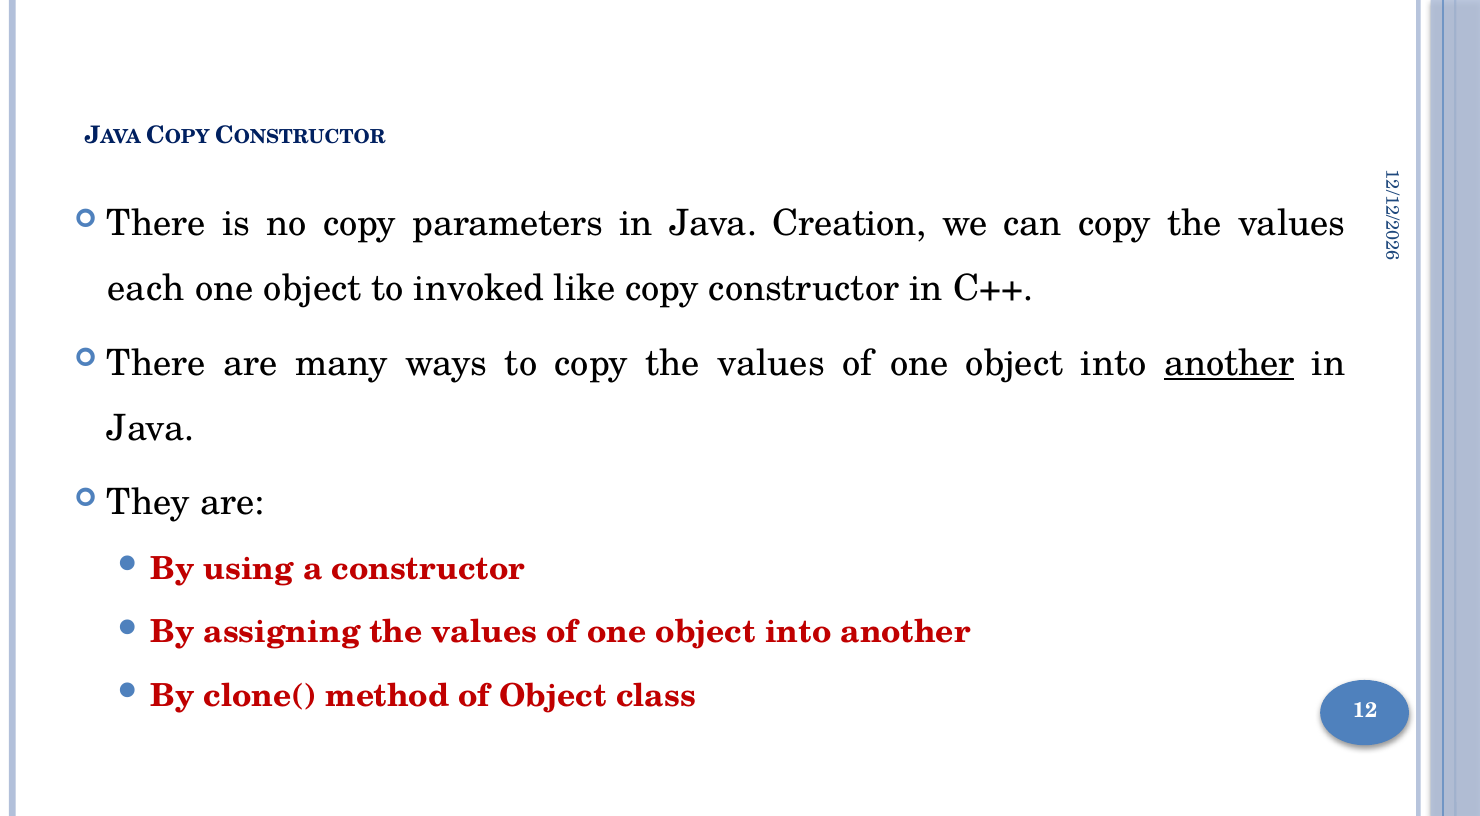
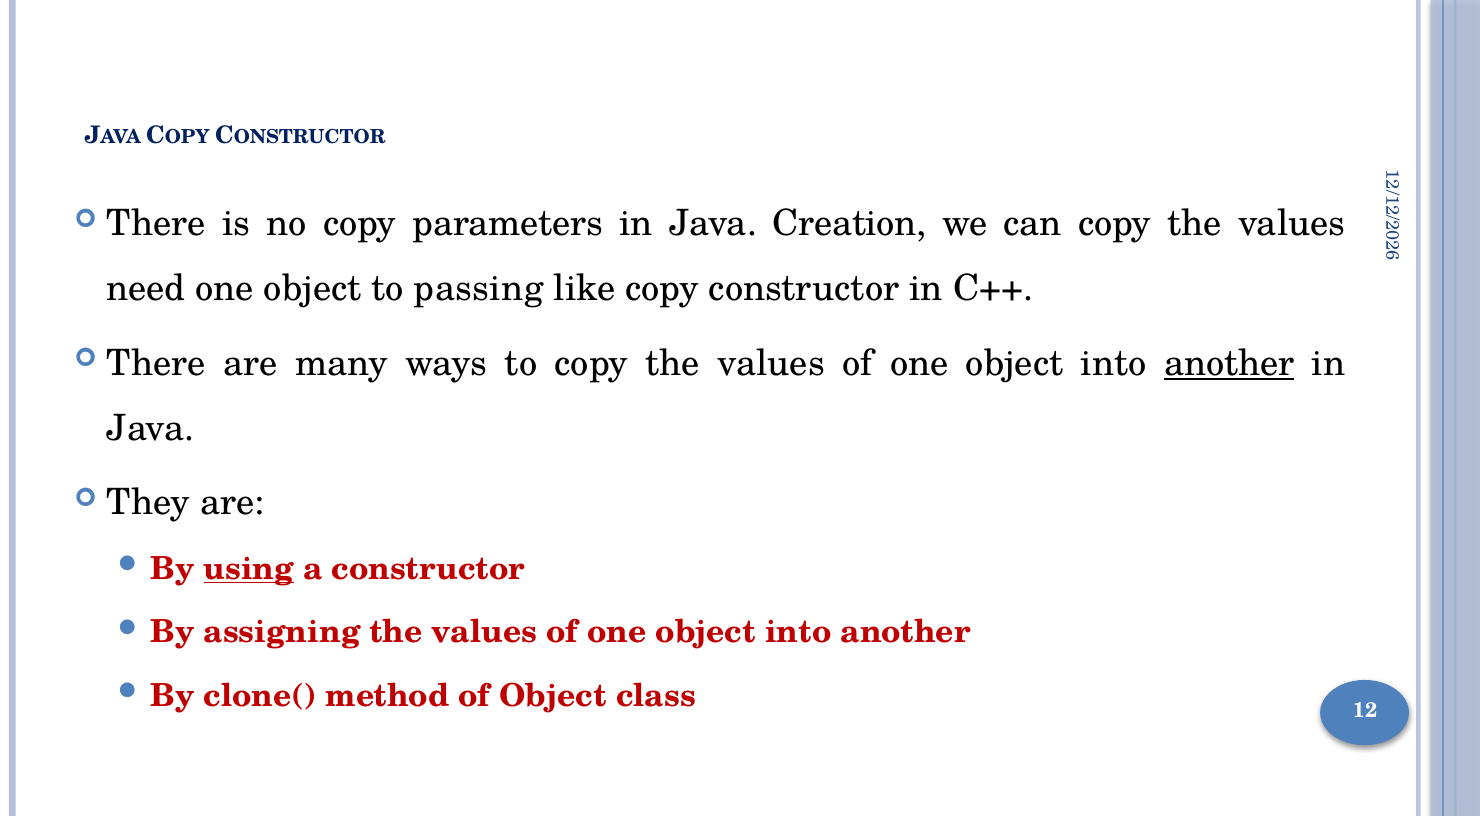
each: each -> need (146, 289)
invoked: invoked -> passing (479, 289)
using underline: none -> present (249, 569)
